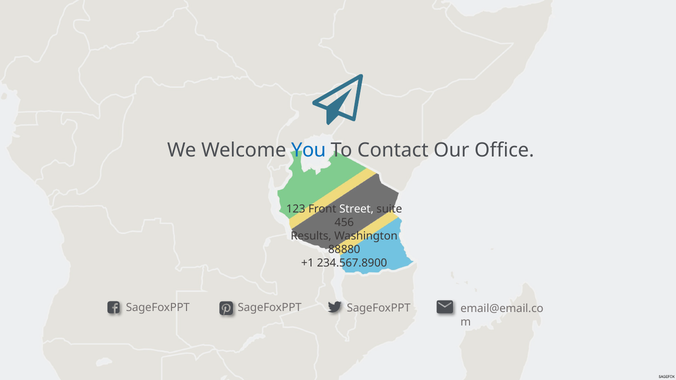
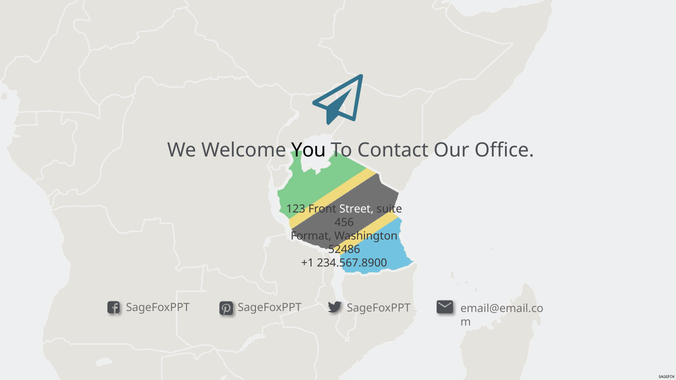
You colour: blue -> black (309, 150)
Results: Results -> Format (311, 236)
88880: 88880 -> 52486 (344, 250)
